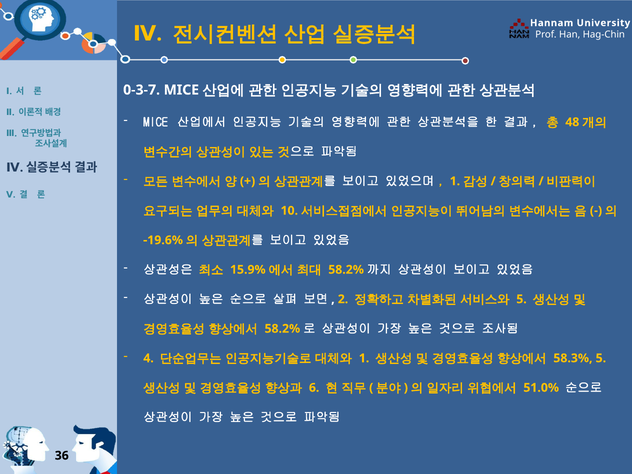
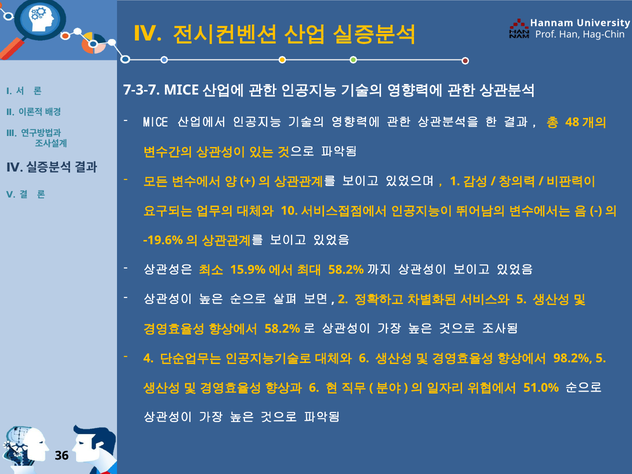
0-3-7: 0-3-7 -> 7-3-7 (142, 90)
1: 1 -> 6 (364, 358)
58.3%: 58.3% -> 98.2% (573, 358)
